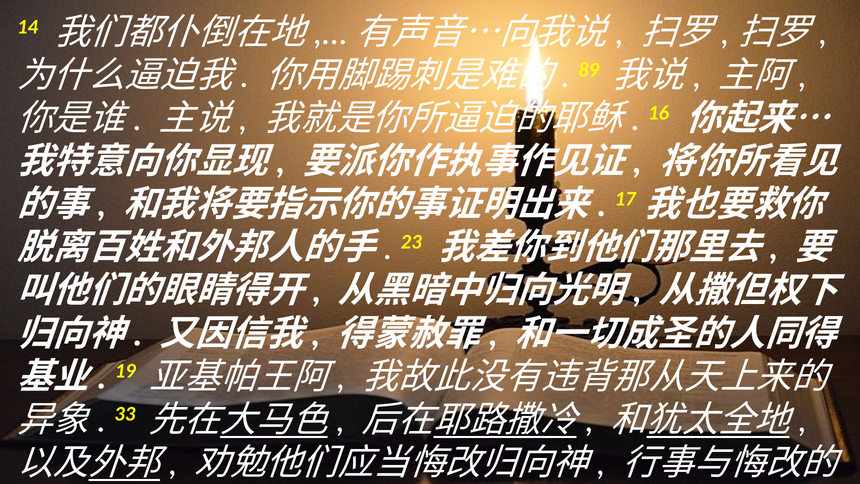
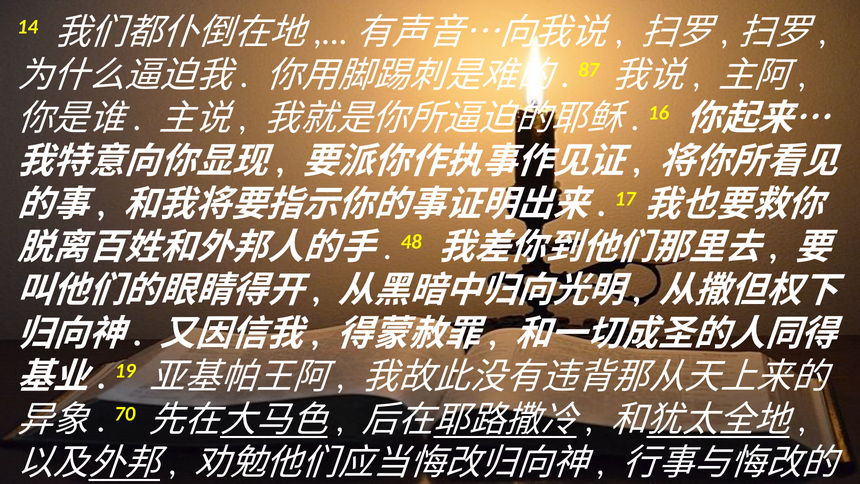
89: 89 -> 87 (589, 70)
23: 23 -> 48 (411, 242)
33: 33 -> 70 (125, 414)
